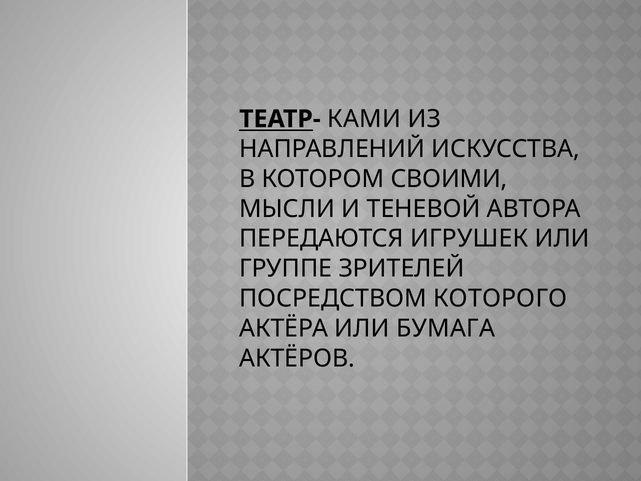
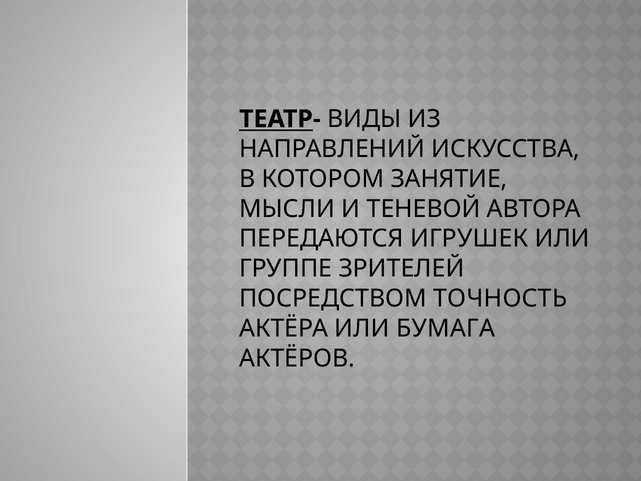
КАМИ: КАМИ -> ВИДЫ (364, 119)
СВОИМИ: СВОИМИ -> ЗАНЯТИЕ (449, 179)
КОТОРОГО: КОТОРОГО -> ТОЧНОСТЬ (500, 298)
